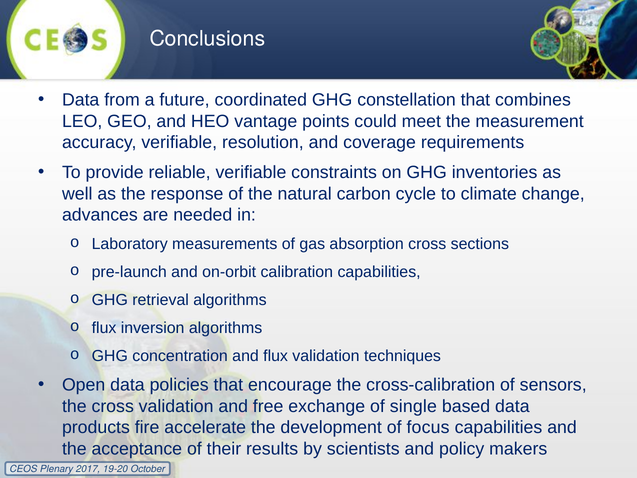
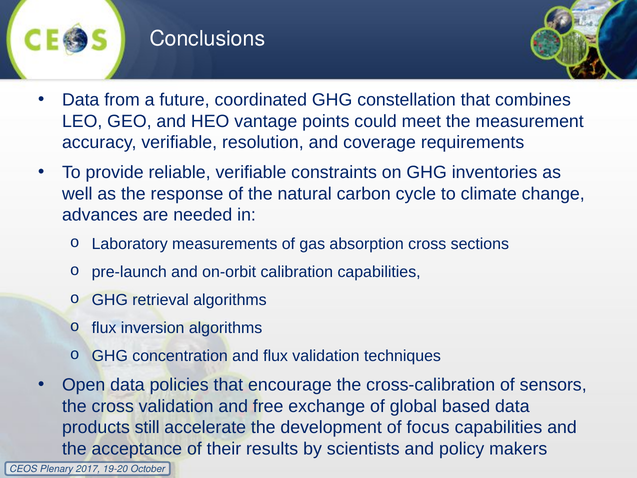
single: single -> global (413, 406)
fire: fire -> still (147, 427)
